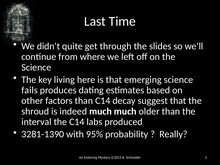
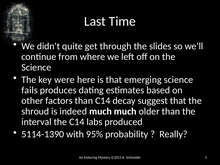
living: living -> were (64, 80)
3281-1390: 3281-1390 -> 5114-1390 (43, 134)
